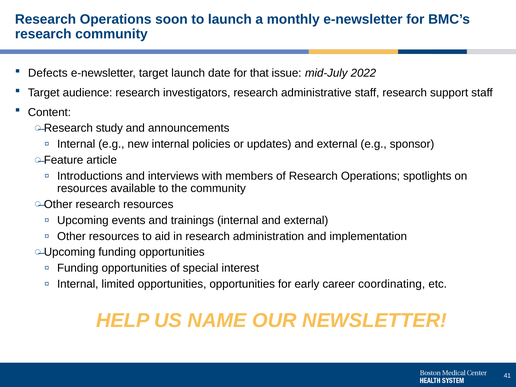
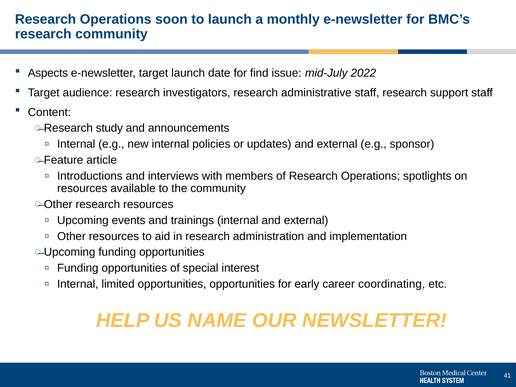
Defects: Defects -> Aspects (48, 73)
that: that -> find (259, 73)
